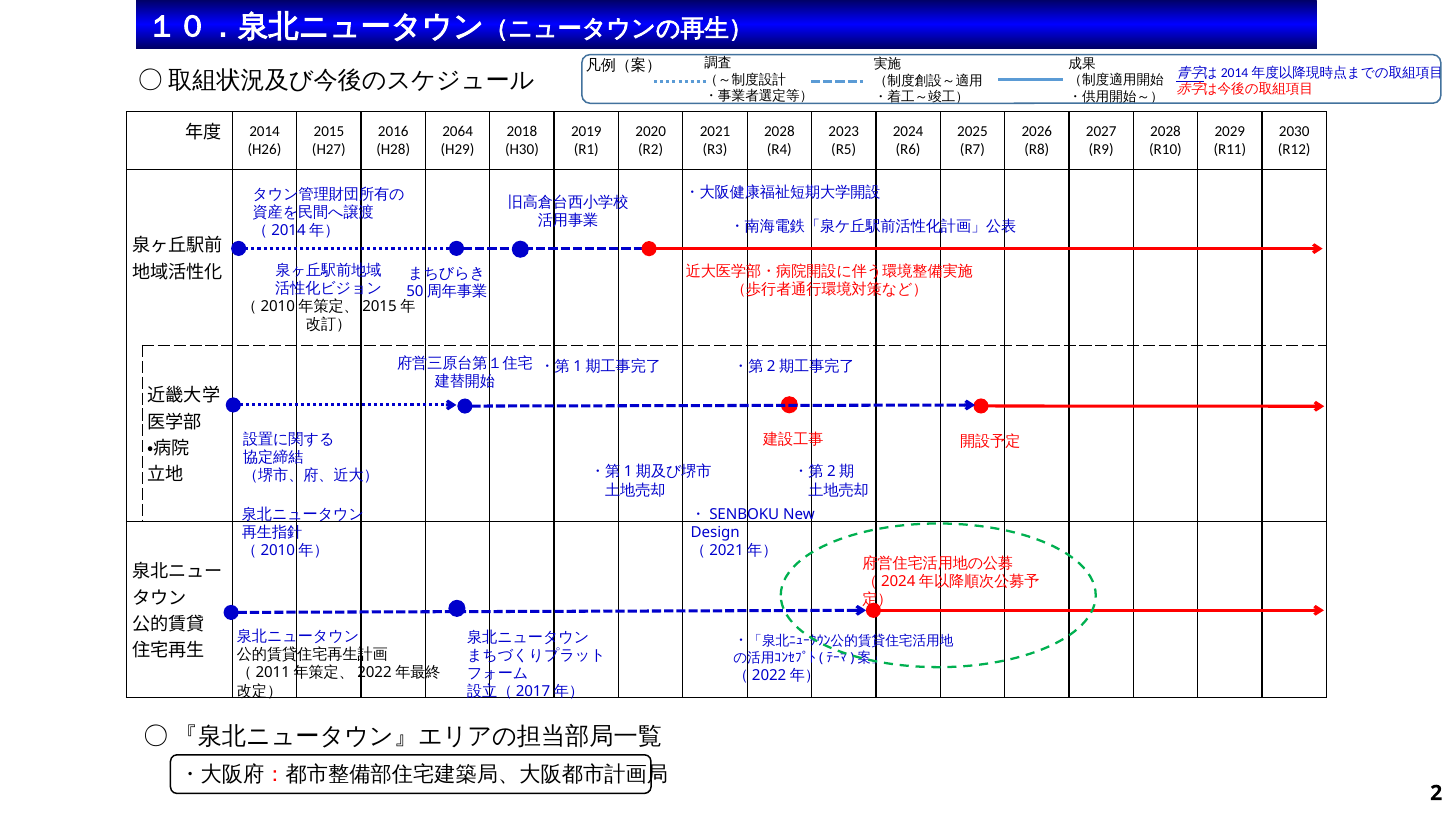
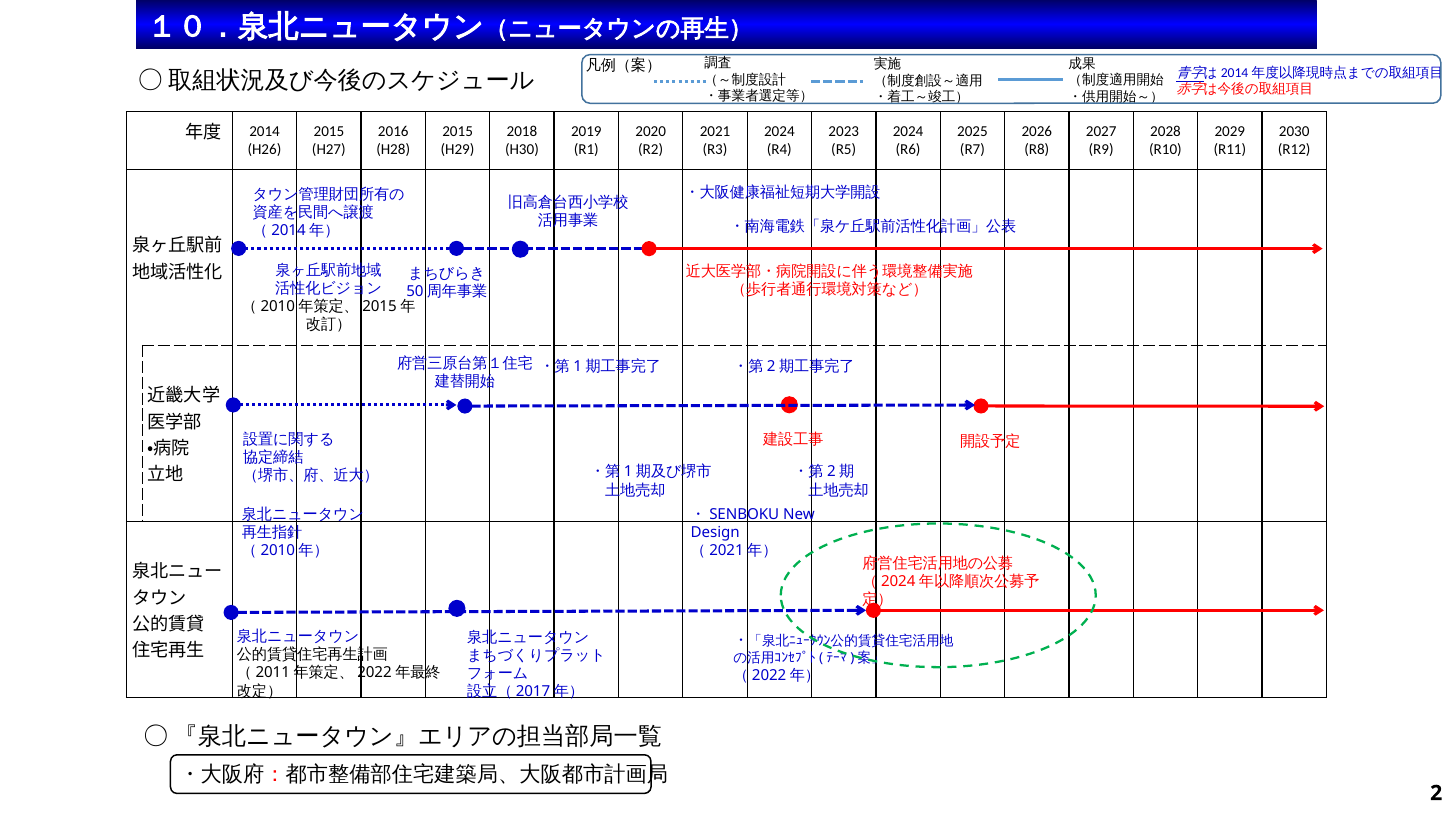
2064: 2064 -> 2015 (458, 132)
2028: 2028 -> 2024 (779, 132)
